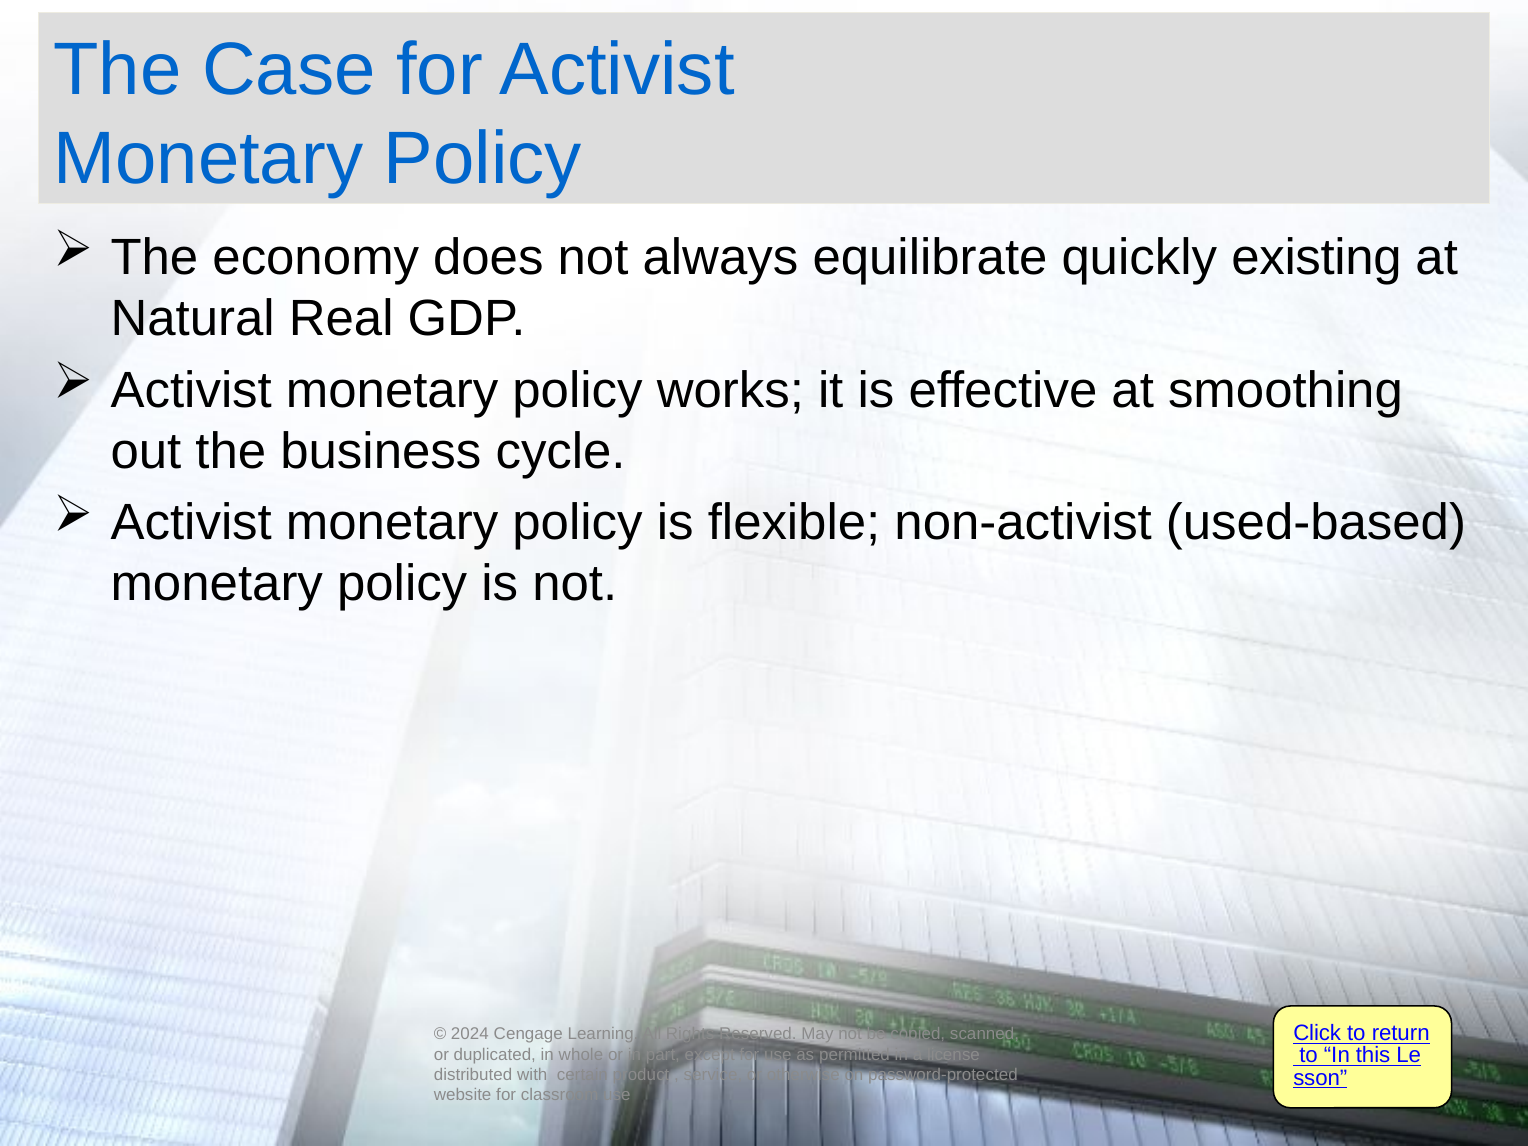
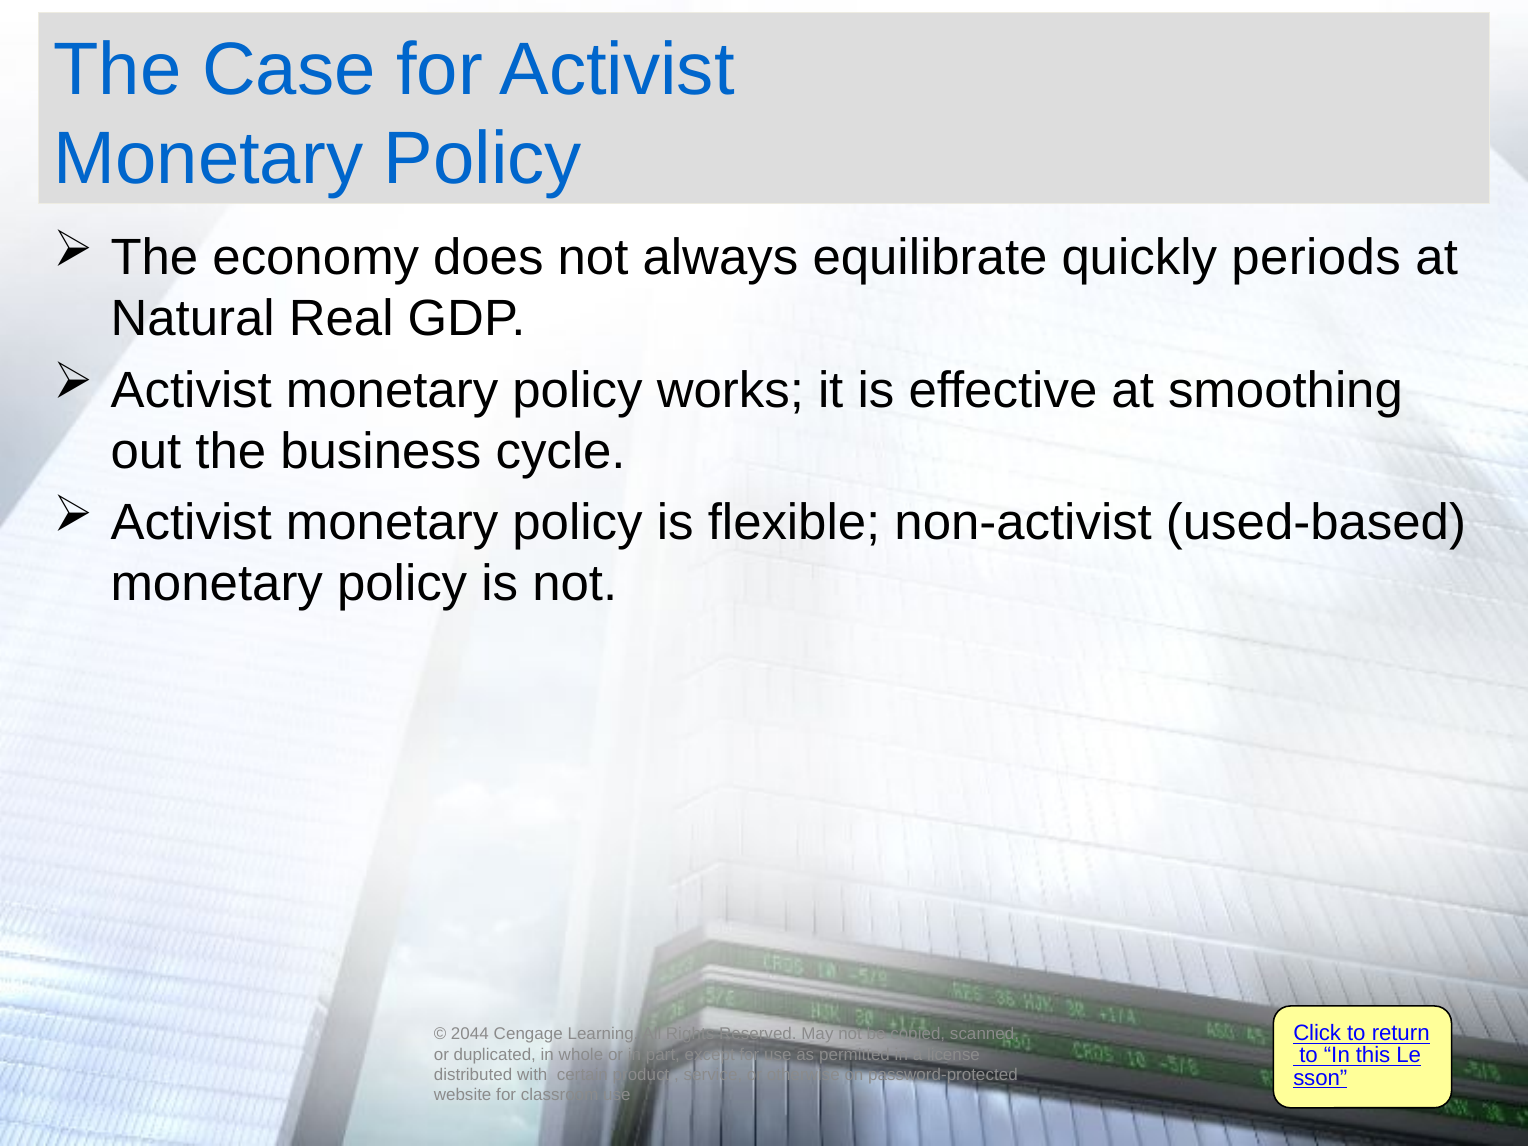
existing: existing -> periods (1316, 258)
2024: 2024 -> 2044 (470, 1034)
